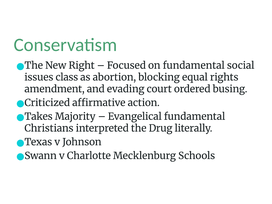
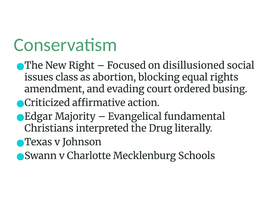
on fundamental: fundamental -> disillusioned (194, 65)
Takes: Takes -> Edgar (38, 117)
